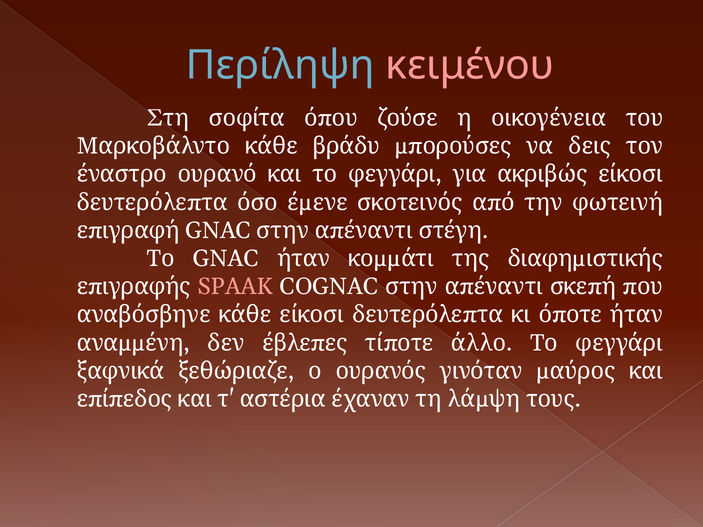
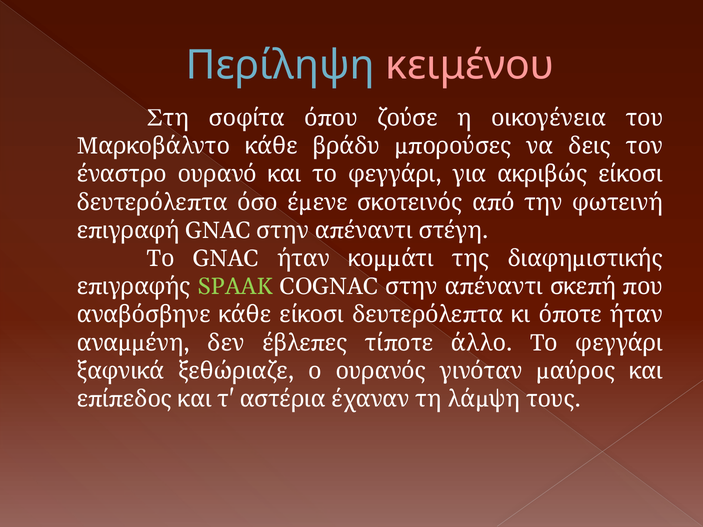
SPAAK colour: pink -> light green (235, 287)
